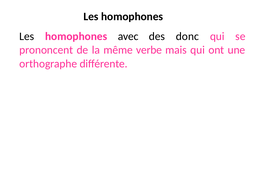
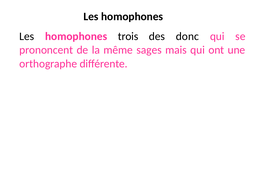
avec: avec -> trois (128, 36)
verbe: verbe -> sages (149, 50)
